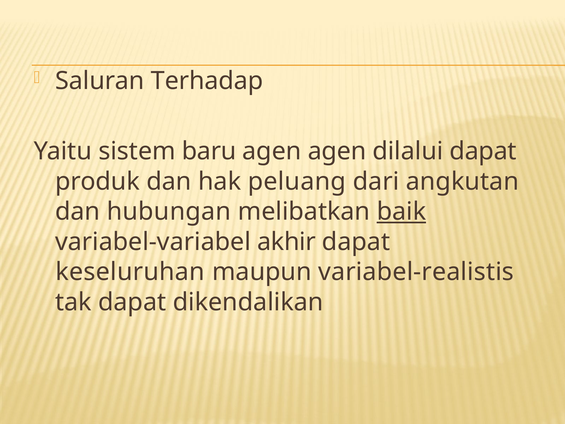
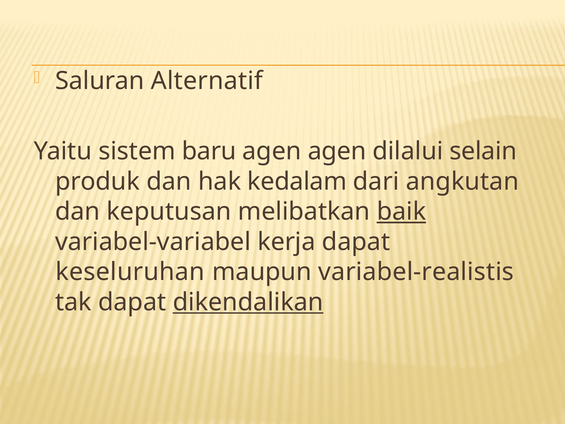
Terhadap: Terhadap -> Alternatif (207, 81)
dilalui dapat: dapat -> selain (483, 151)
peluang: peluang -> kedalam (297, 181)
hubungan: hubungan -> keputusan (169, 212)
akhir: akhir -> kerja (286, 242)
dikendalikan underline: none -> present (248, 302)
